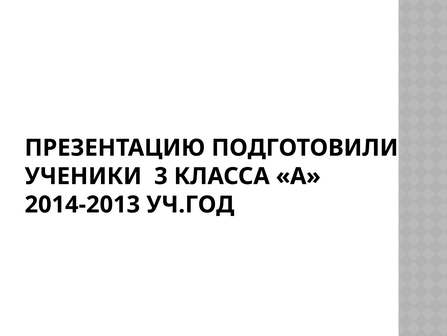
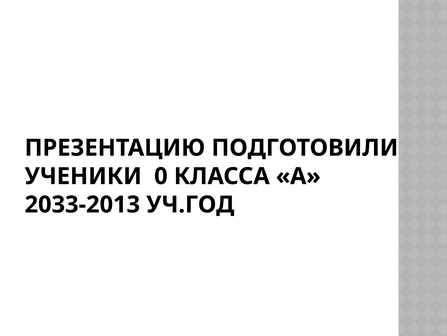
3: 3 -> 0 (161, 176)
2014-2013: 2014-2013 -> 2033-2013 (82, 204)
